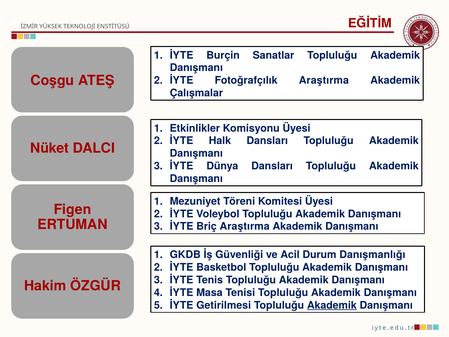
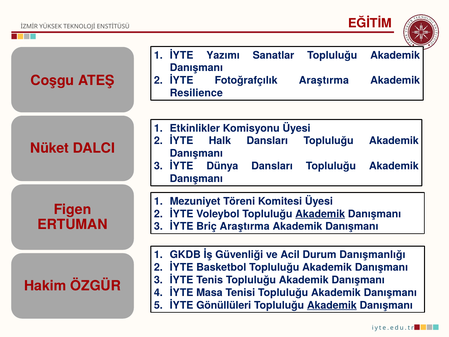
Burçin: Burçin -> Yazımı (223, 55)
Çalışmalar: Çalışmalar -> Resilience (196, 93)
Akademik underline: none -> present (320, 214)
Getirilmesi: Getirilmesi -> Gönüllüleri (224, 305)
